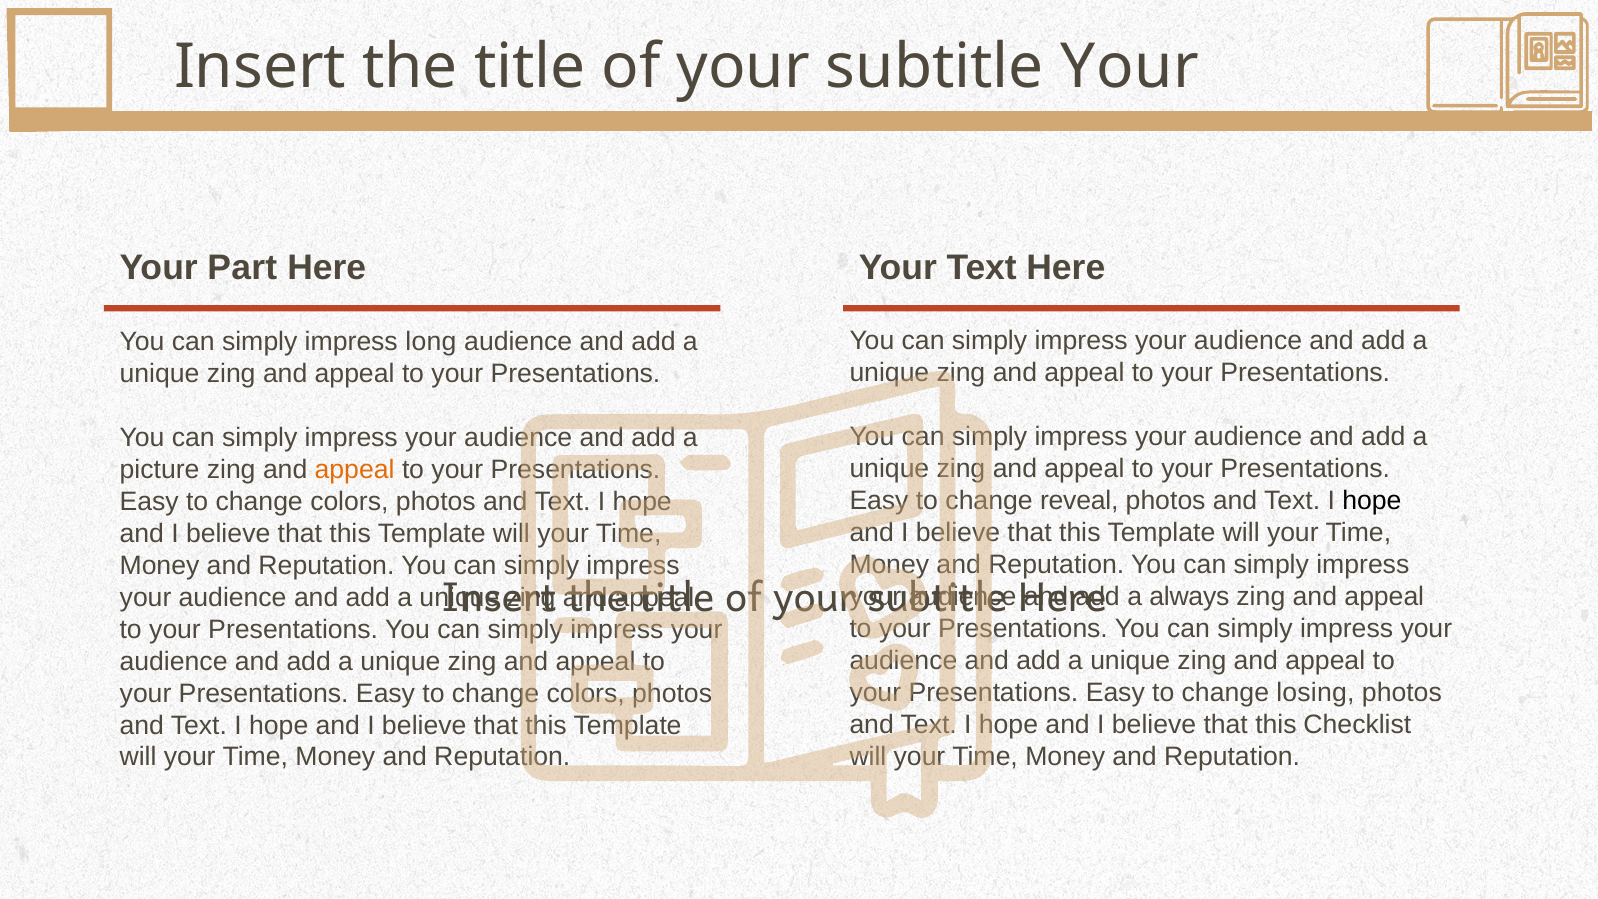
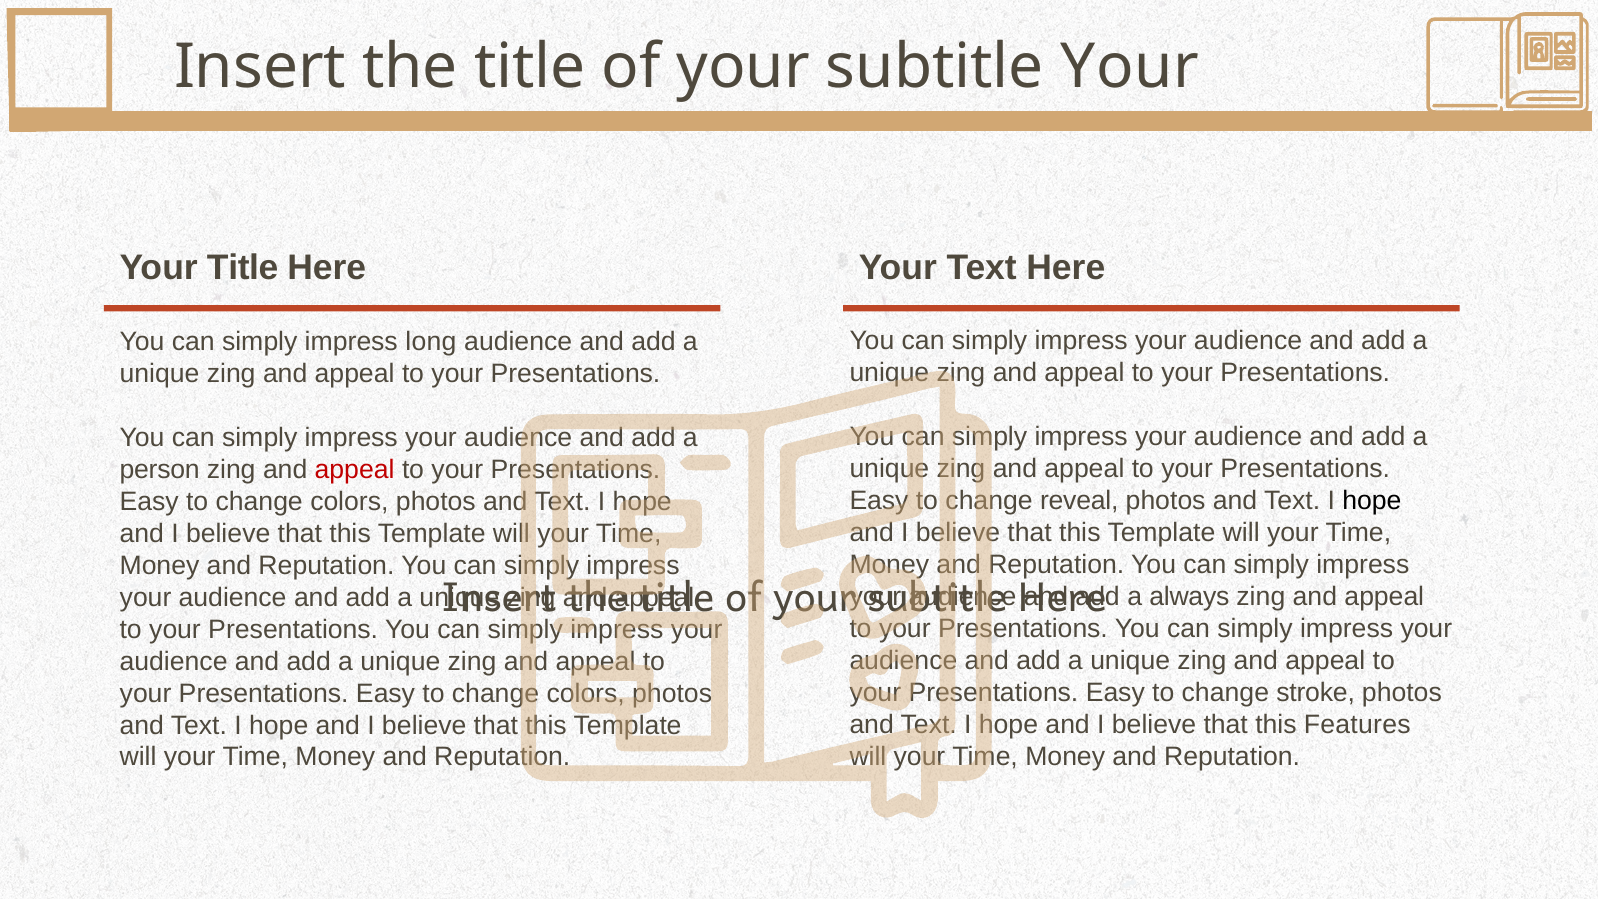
Your Part: Part -> Title (243, 268)
picture: picture -> person (160, 469)
appeal colour: orange -> red (355, 469)
losing: losing -> stroke (1316, 693)
Checklist: Checklist -> Features (1357, 725)
